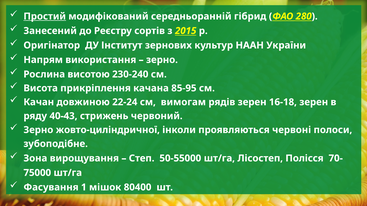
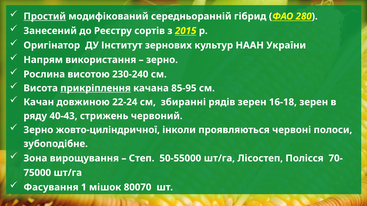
прикріплення underline: none -> present (96, 88)
вимогам: вимогам -> збиранні (183, 102)
80400: 80400 -> 80070 (138, 188)
